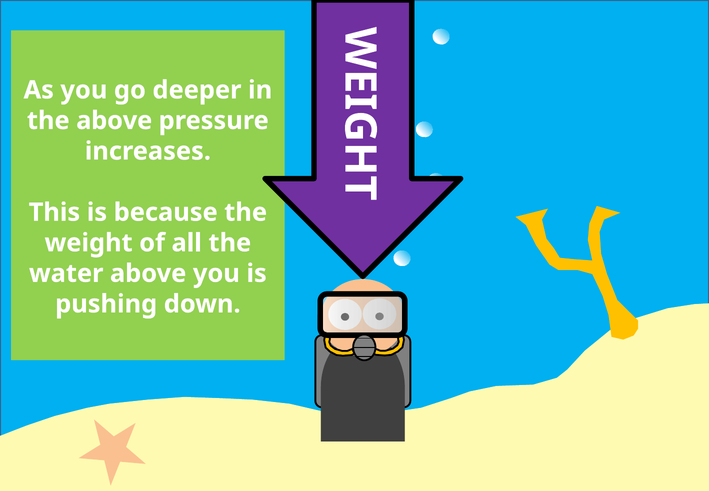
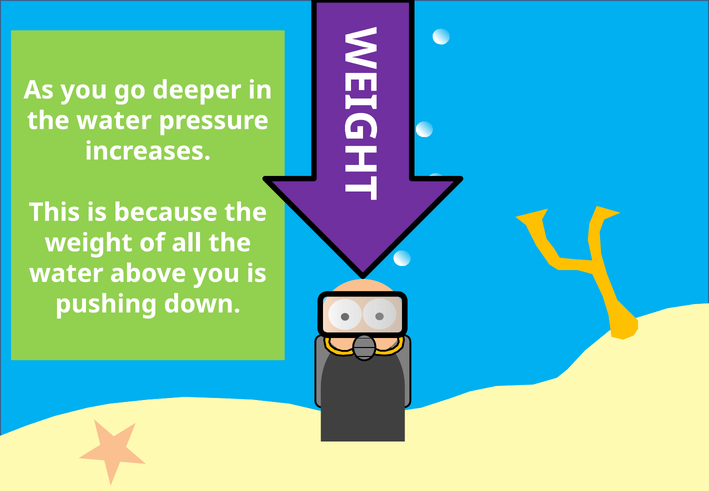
above: above -> water (114, 121)
